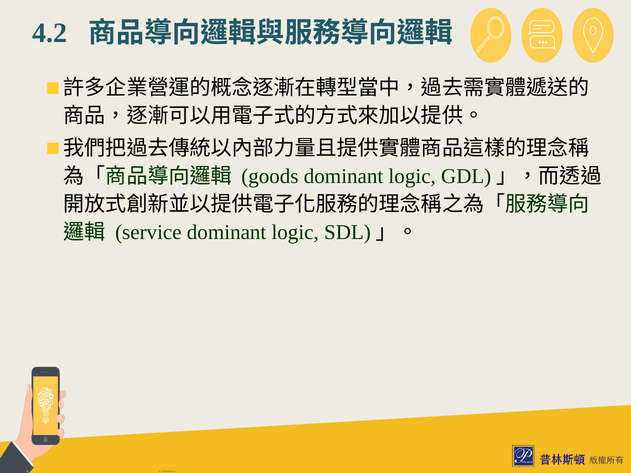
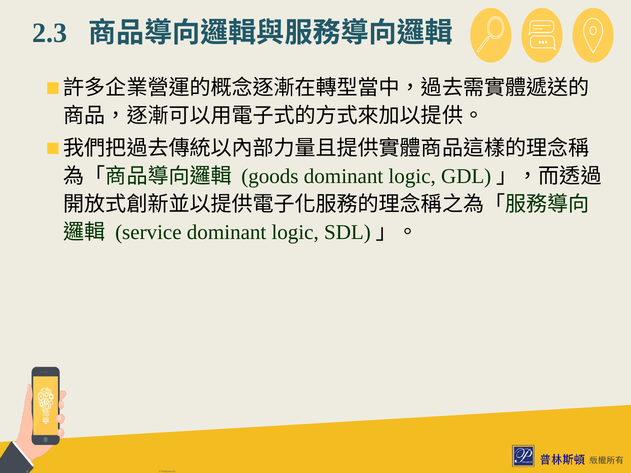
4.2: 4.2 -> 2.3 (50, 33)
